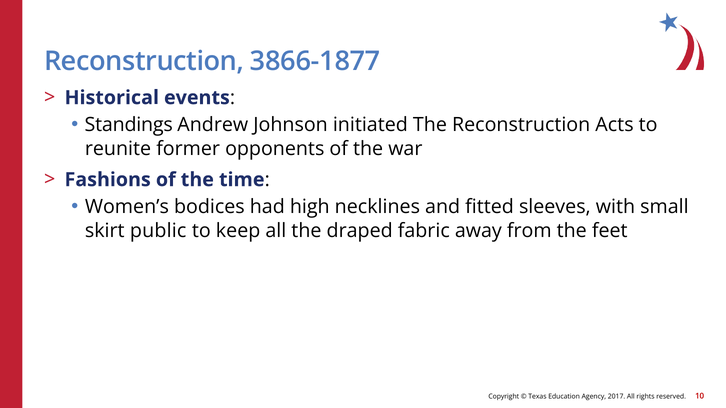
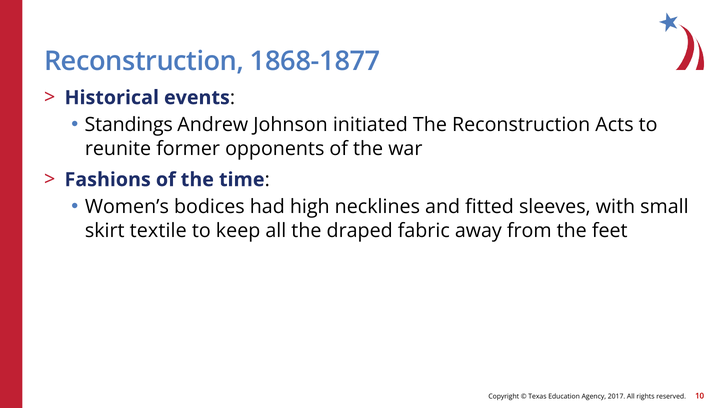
3866-1877: 3866-1877 -> 1868-1877 (315, 62)
public: public -> textile (158, 231)
